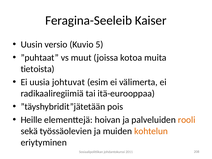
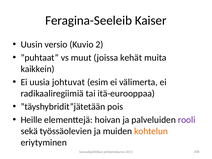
5: 5 -> 2 (99, 44)
kotoa: kotoa -> kehät (131, 58)
tietoista: tietoista -> kaikkein (38, 69)
rooli colour: orange -> purple (187, 120)
